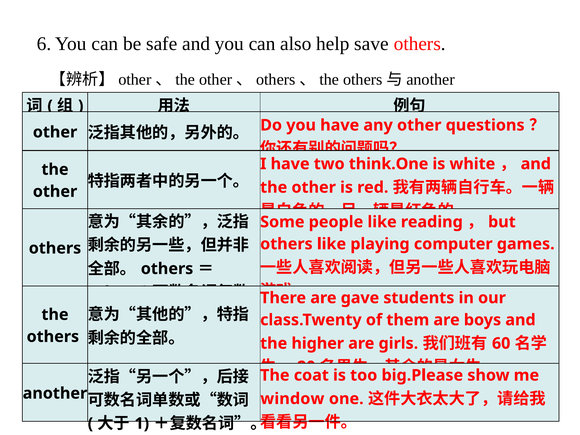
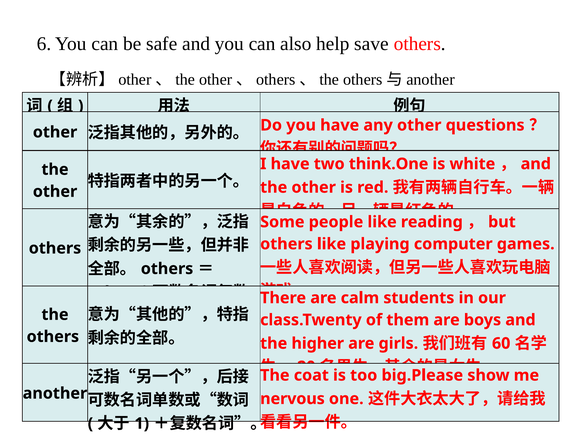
gave: gave -> calm (360, 298)
window: window -> nervous (292, 399)
